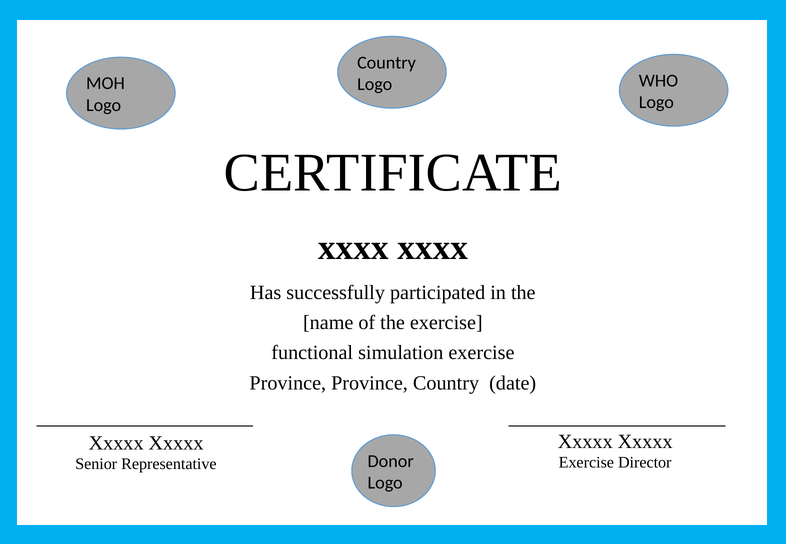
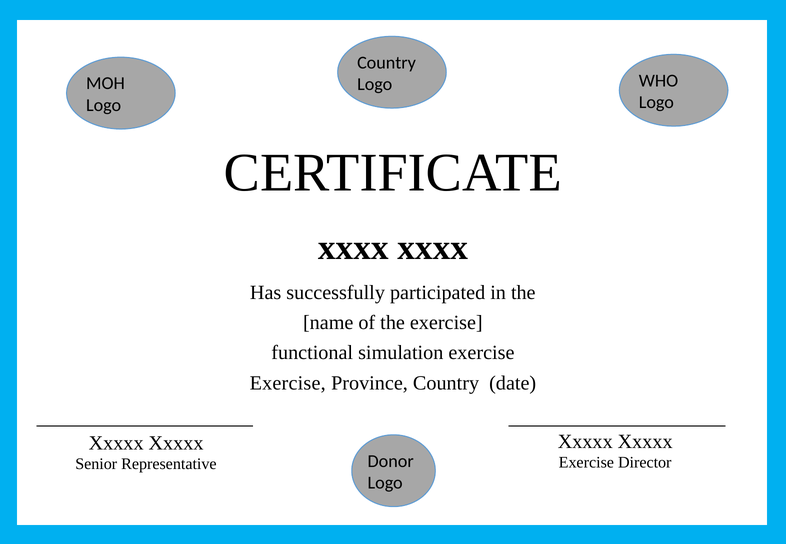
Province: Province -> Exercise (288, 383)
